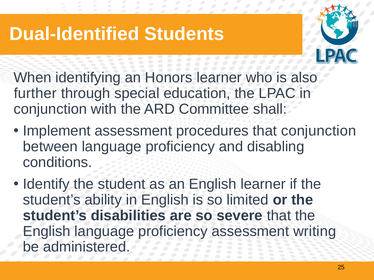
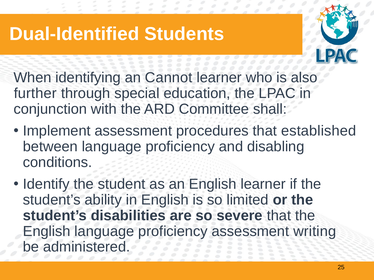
Honors: Honors -> Cannot (169, 78)
that conjunction: conjunction -> established (319, 131)
